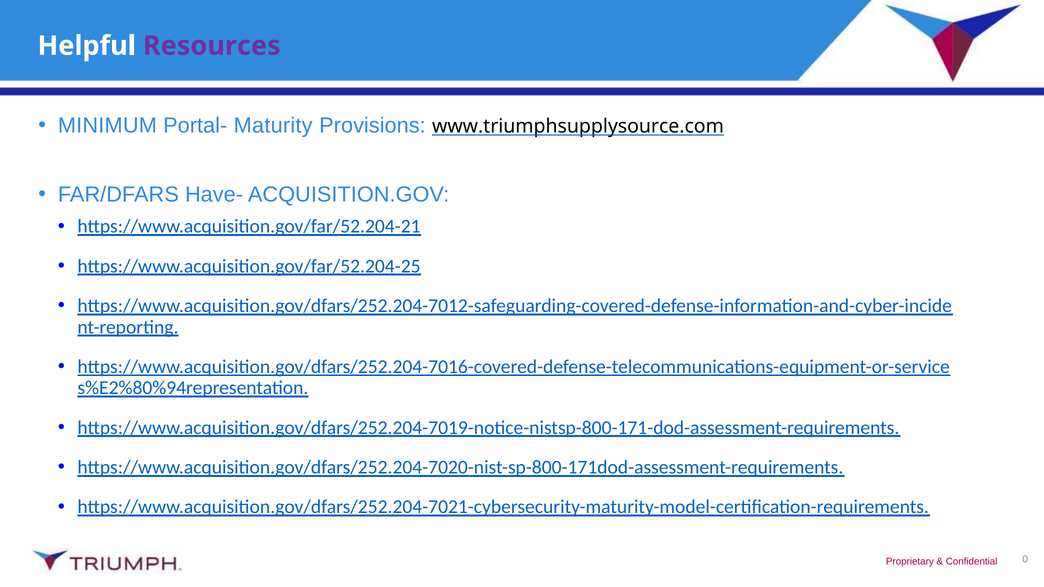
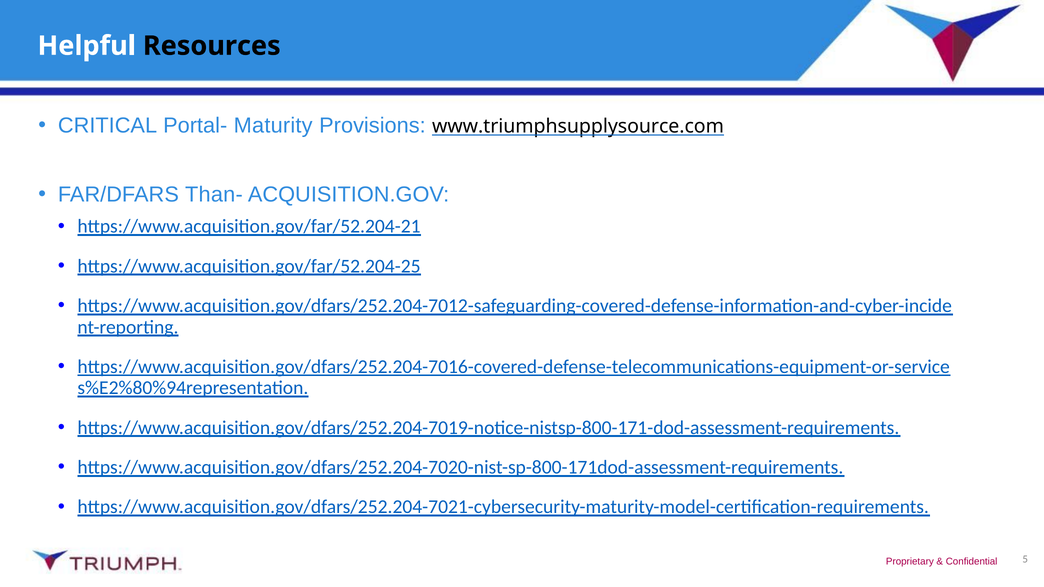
Resources colour: purple -> black (212, 46)
MINIMUM: MINIMUM -> CRITICAL (108, 126)
Have-: Have- -> Than- (214, 195)
0: 0 -> 5 (1025, 560)
